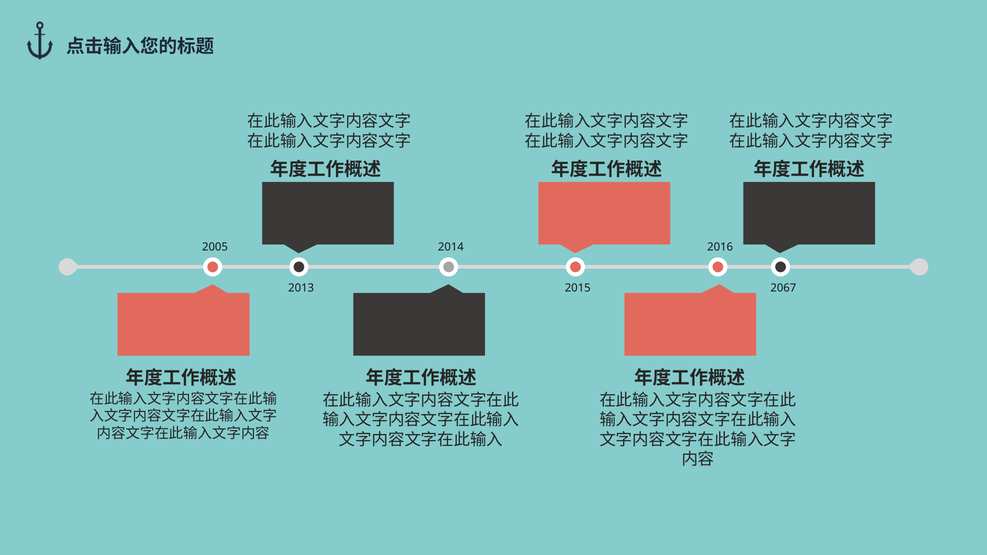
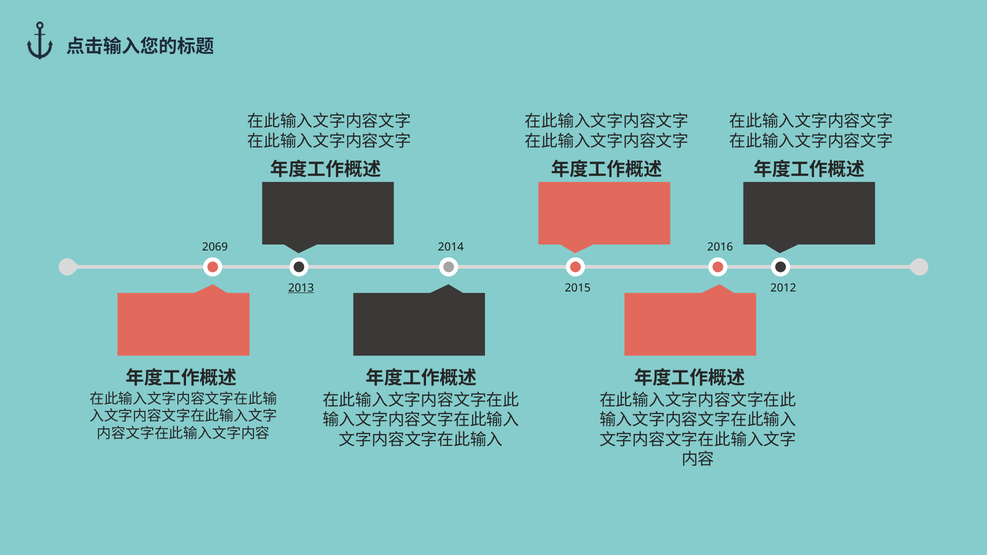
2005: 2005 -> 2069 (215, 247)
2013 underline: none -> present (301, 288)
2067: 2067 -> 2012 (783, 288)
